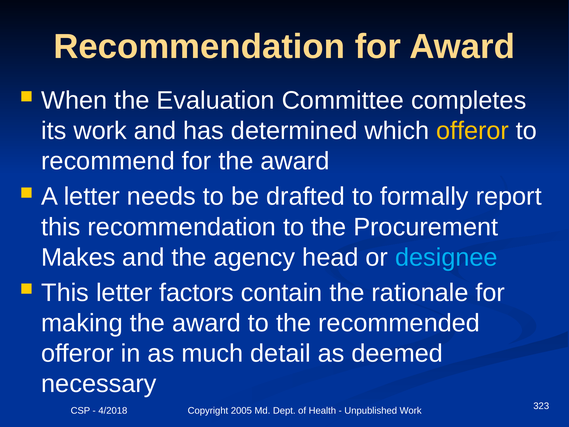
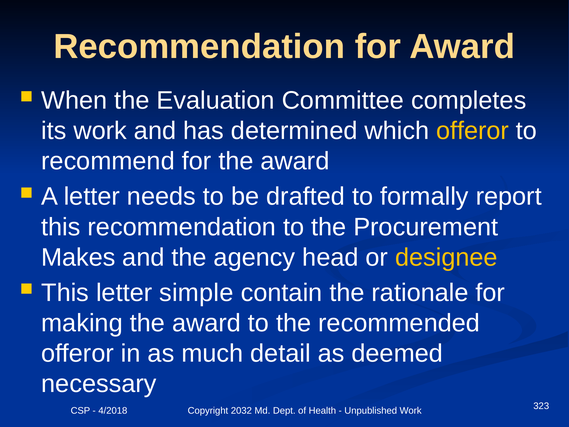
designee colour: light blue -> yellow (446, 257)
factors: factors -> simple (196, 293)
2005: 2005 -> 2032 (241, 411)
